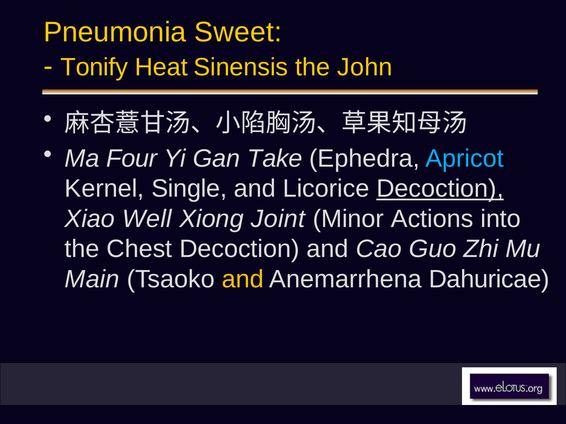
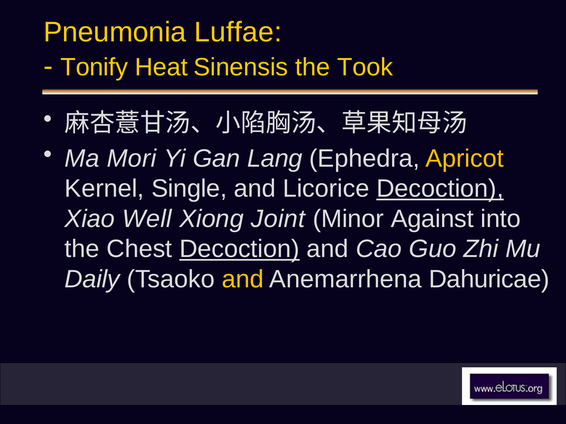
Sweet: Sweet -> Luffae (238, 32)
John: John -> Took (365, 67)
Four: Four -> Mori (132, 159)
Take: Take -> Lang (275, 159)
Apricot colour: light blue -> yellow (465, 159)
Actions: Actions -> Against (432, 219)
Decoction underline: none -> present (239, 249)
Main: Main -> Daily (92, 279)
